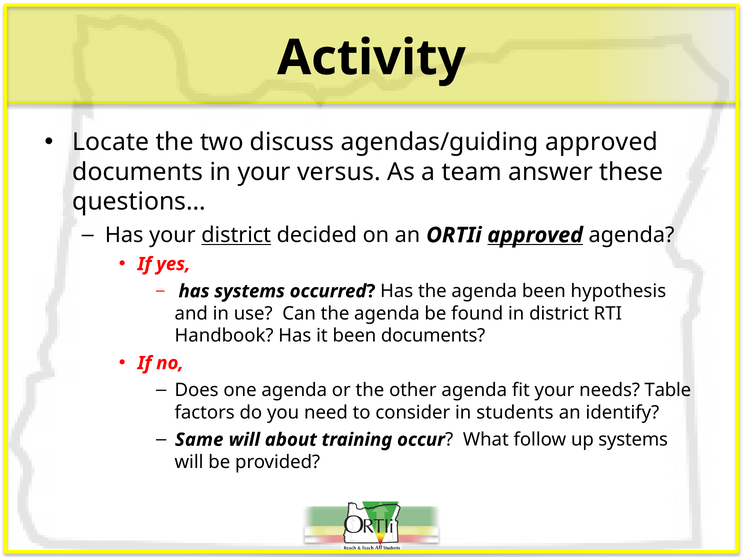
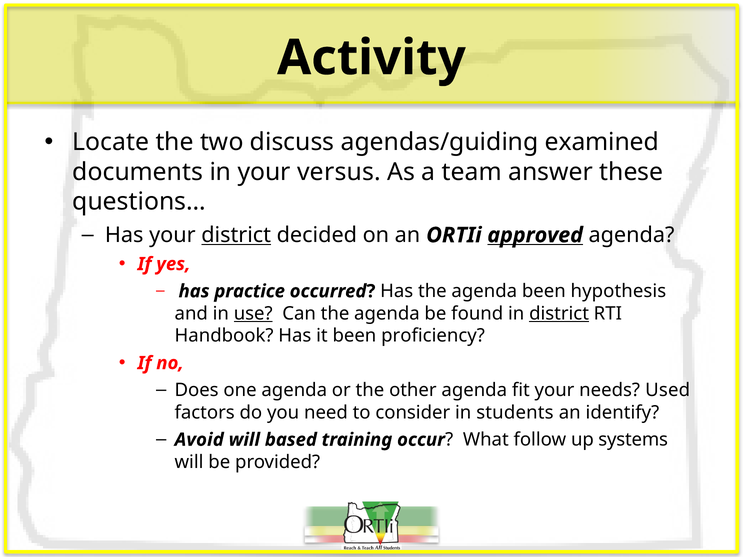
agendas/guiding approved: approved -> examined (602, 142)
has systems: systems -> practice (250, 291)
use underline: none -> present (253, 314)
district underline: none -> present (559, 314)
been documents: documents -> proficiency (433, 336)
Table: Table -> Used (668, 390)
Same: Same -> Avoid (199, 440)
about: about -> based (291, 440)
